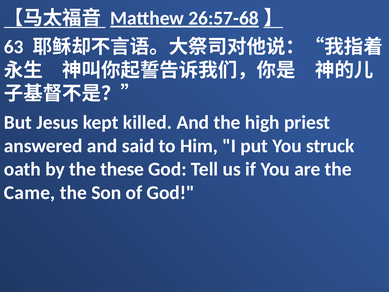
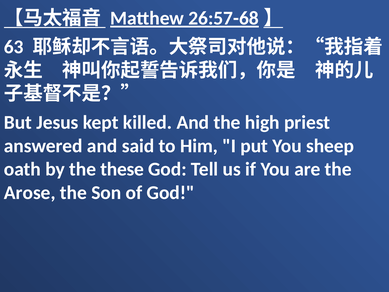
struck: struck -> sheep (330, 146)
Came: Came -> Arose (30, 192)
